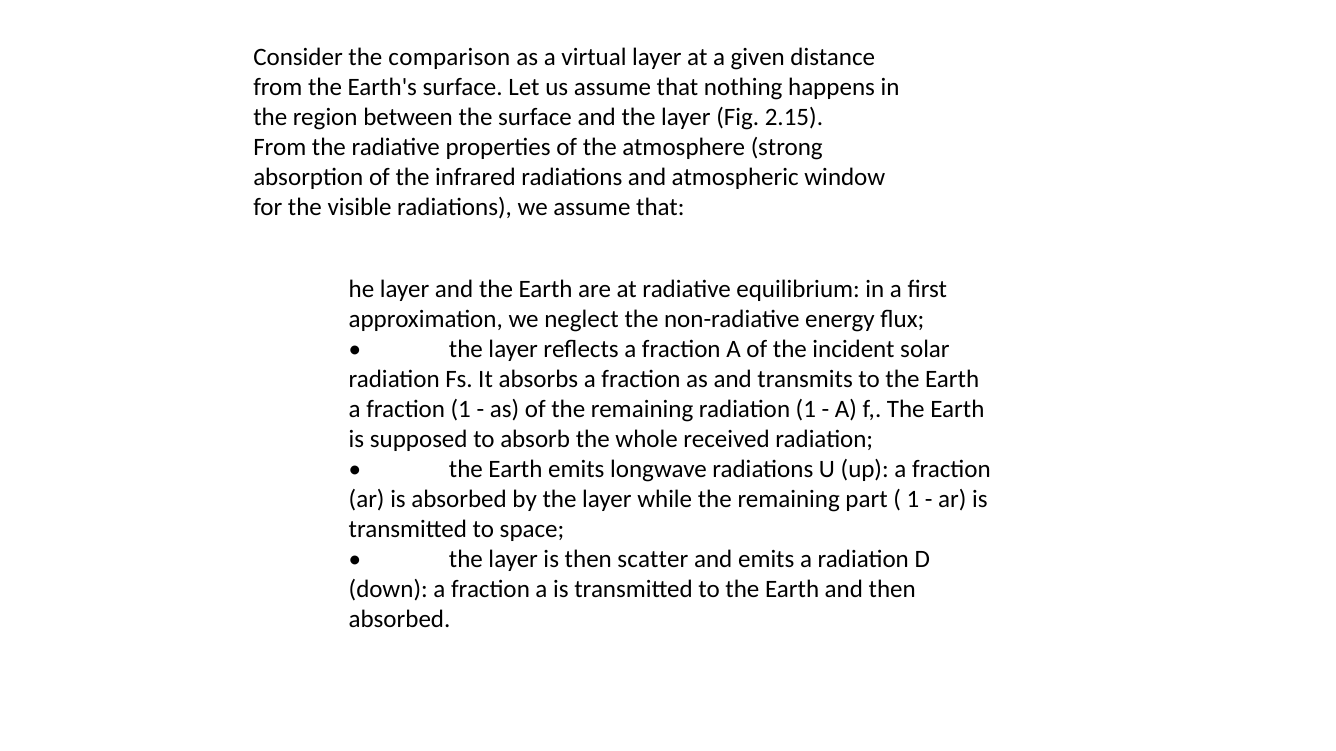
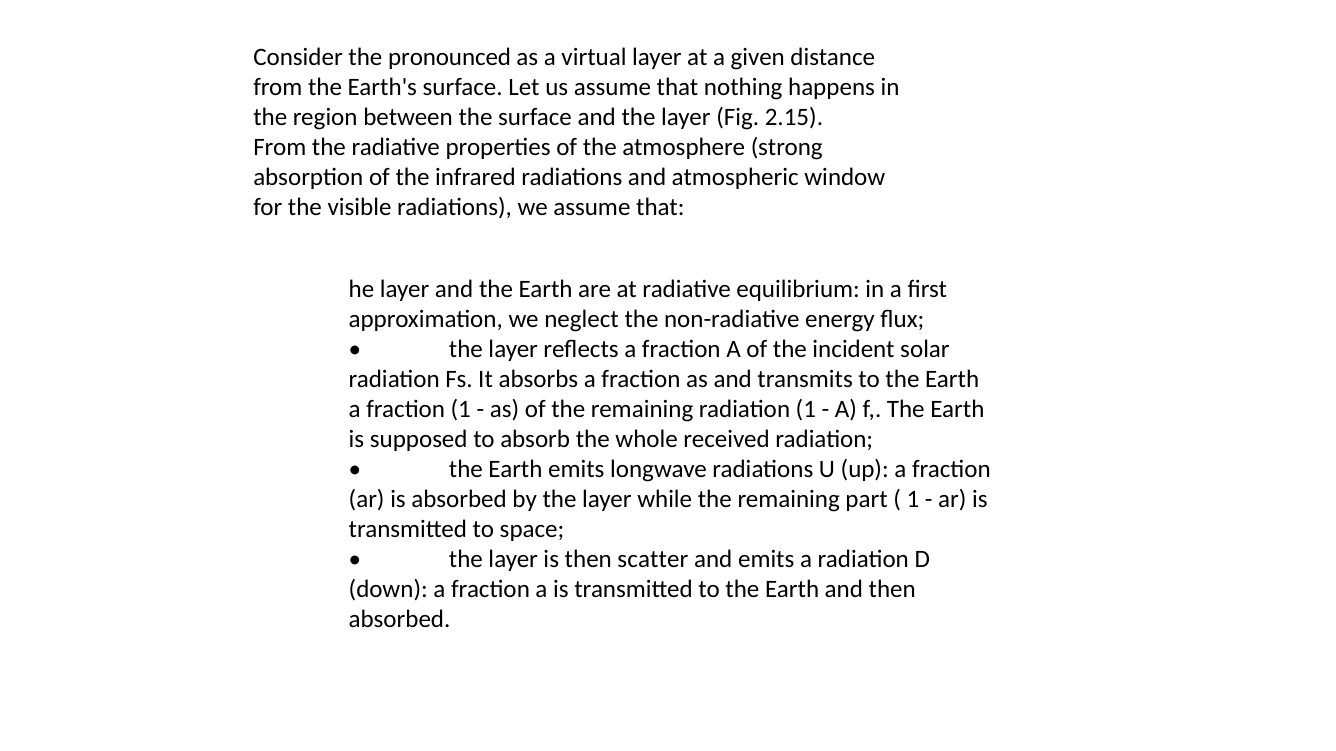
comparison: comparison -> pronounced (450, 57)
